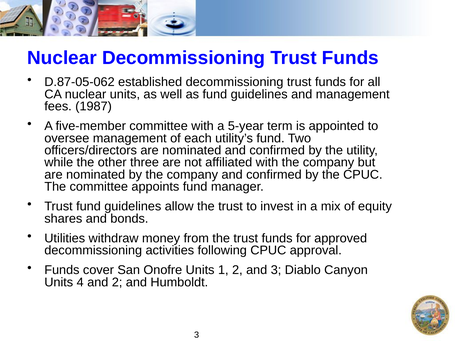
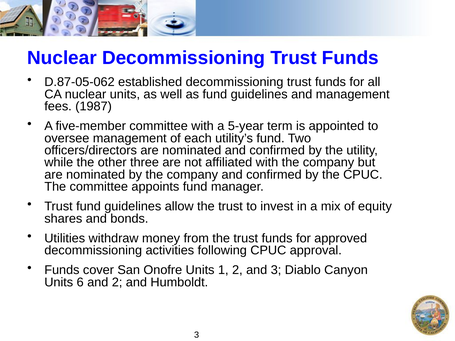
4: 4 -> 6 (80, 282)
